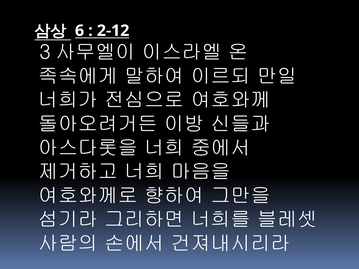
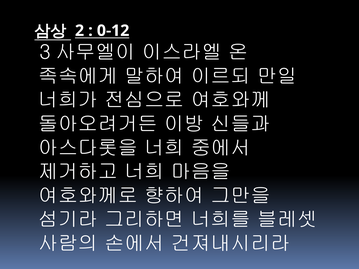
6: 6 -> 2 (80, 31)
2-12: 2-12 -> 0-12 (113, 31)
